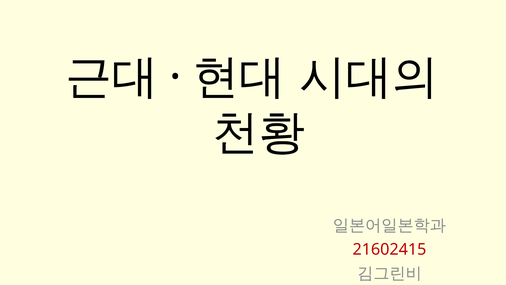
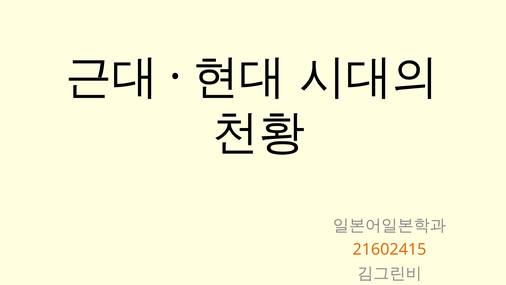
21602415 colour: red -> orange (389, 249)
